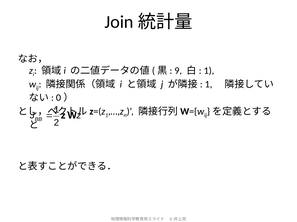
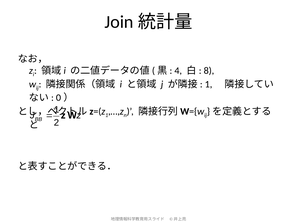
9: 9 -> 4 (178, 71)
1: 1 -> 8 (209, 71)
